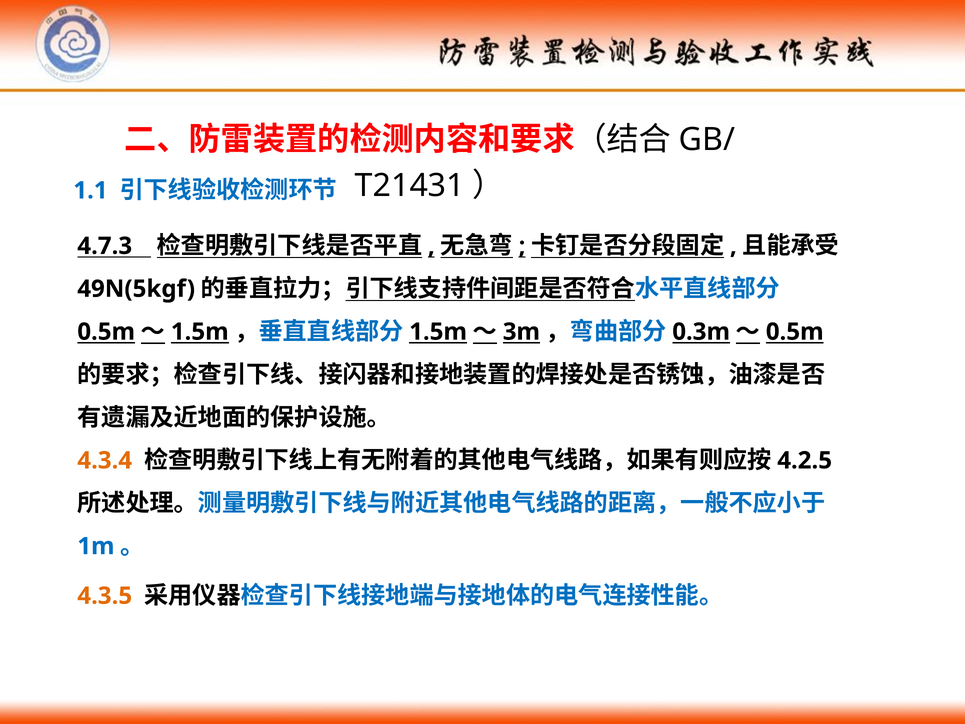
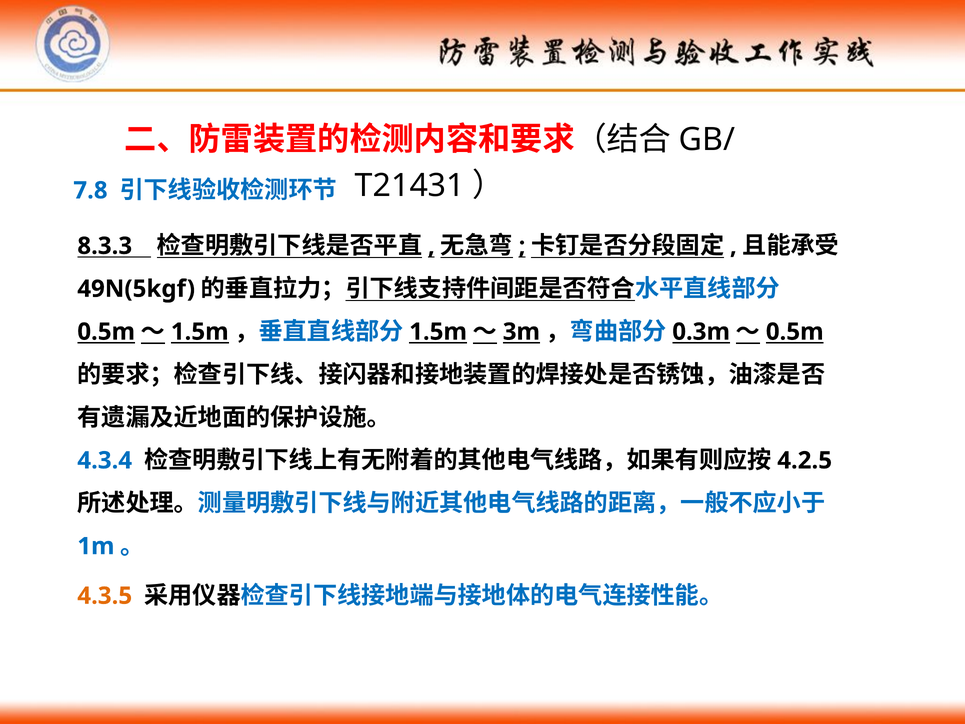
1.1: 1.1 -> 7.8 (90, 190)
4.7.3: 4.7.3 -> 8.3.3 (105, 246)
4.3.4 colour: orange -> blue (105, 460)
